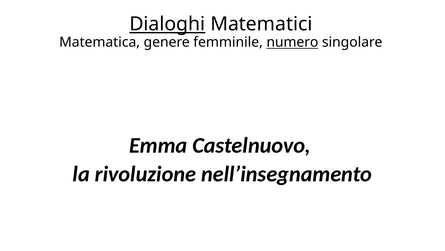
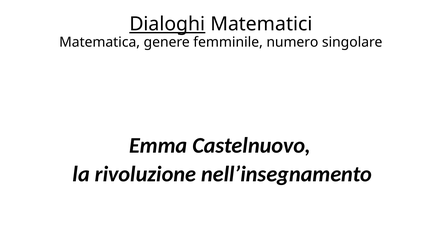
numero underline: present -> none (292, 42)
